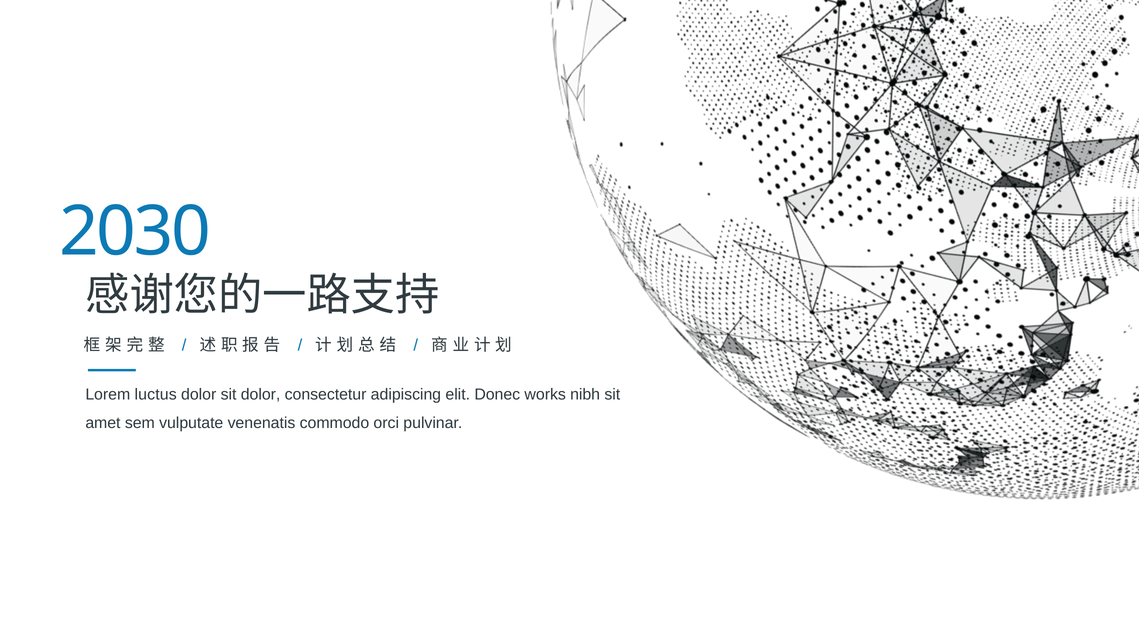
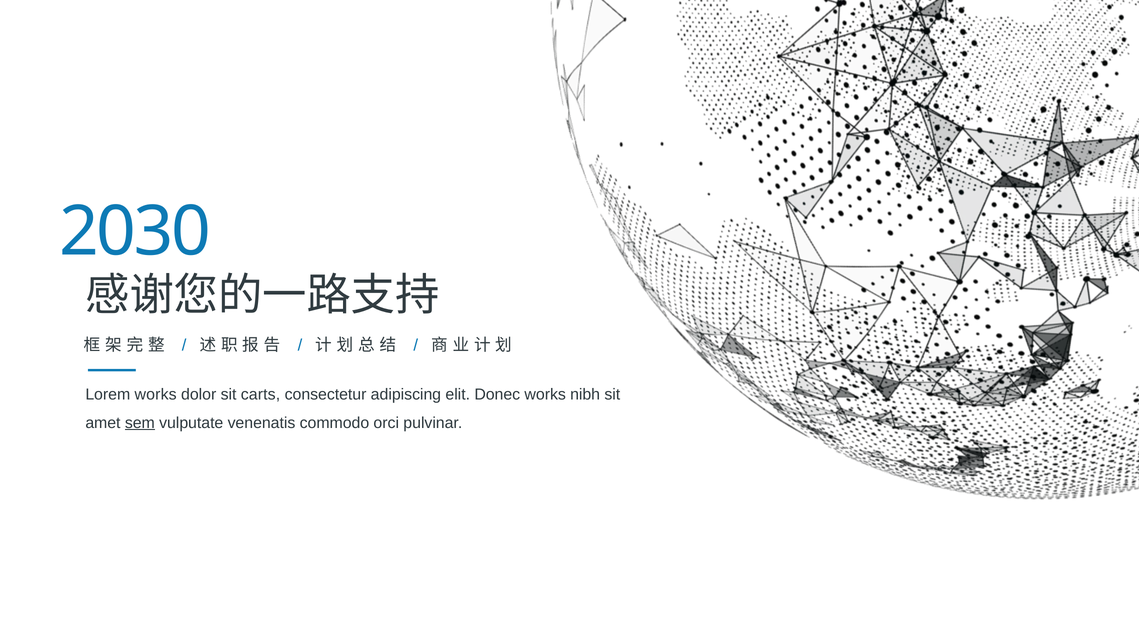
Lorem luctus: luctus -> works (156, 394)
sit dolor: dolor -> carts (260, 394)
sem underline: none -> present (140, 423)
